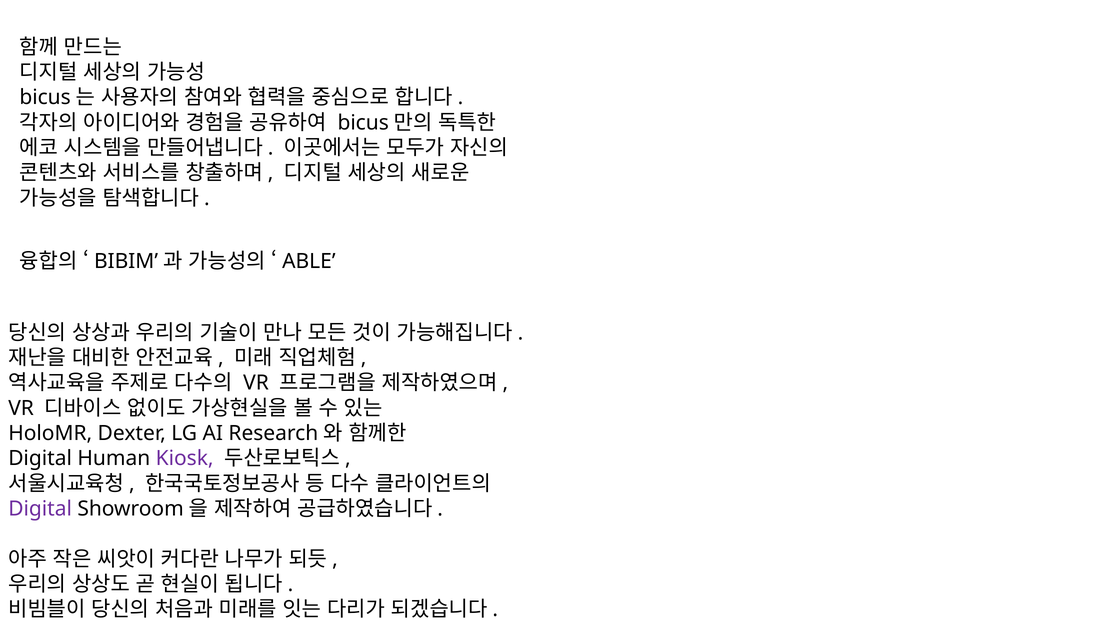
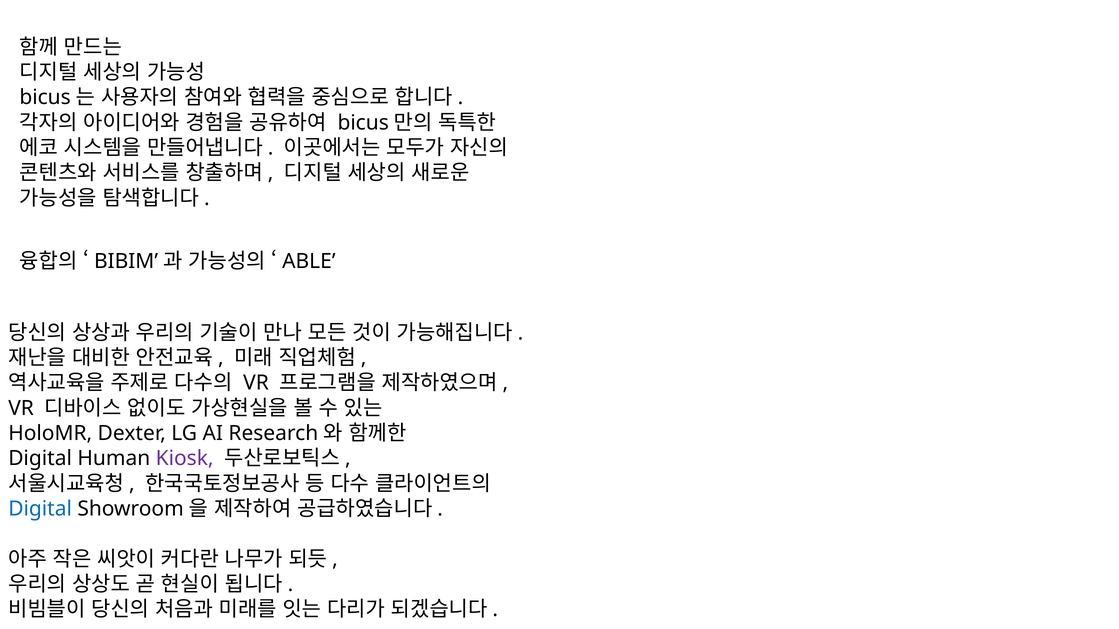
Digital colour: purple -> blue (40, 509)
